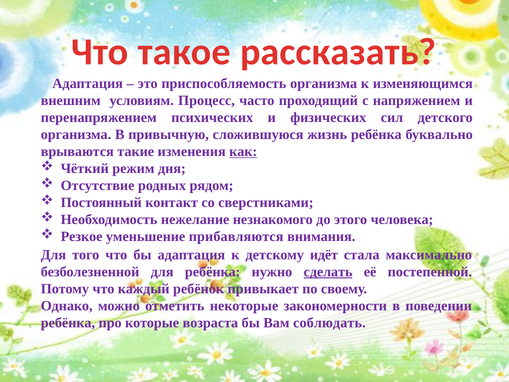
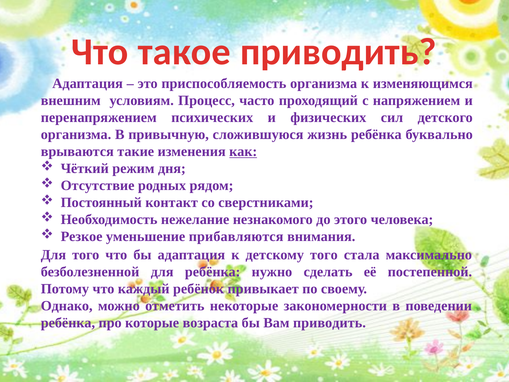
такое рассказать: рассказать -> приводить (338, 52)
детскому идёт: идёт -> того (324, 255)
сделать underline: present -> none (328, 272)
Вам соблюдать: соблюдать -> приводить (329, 322)
